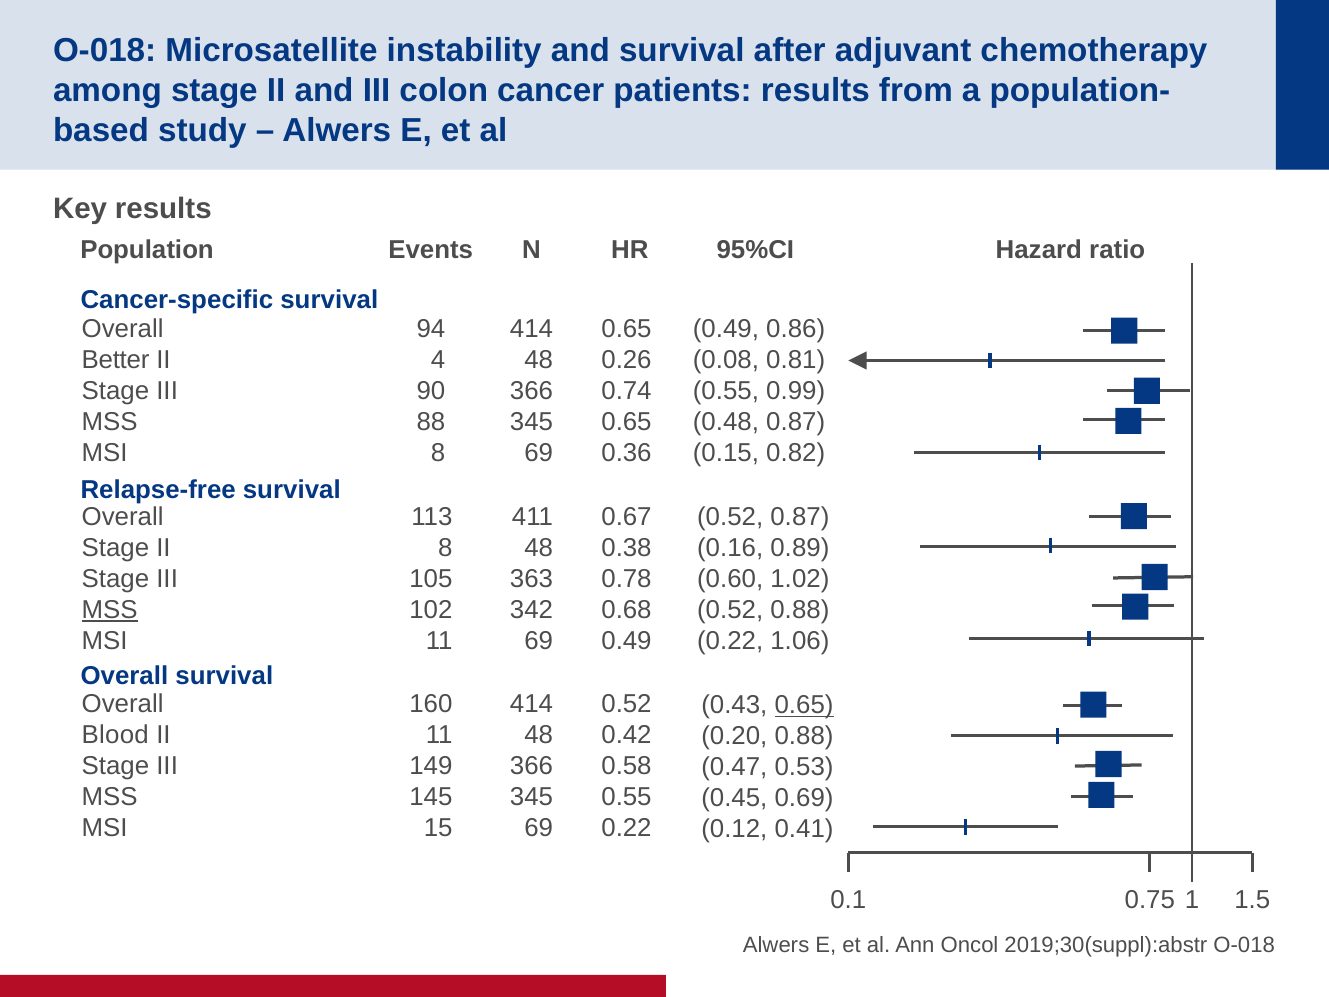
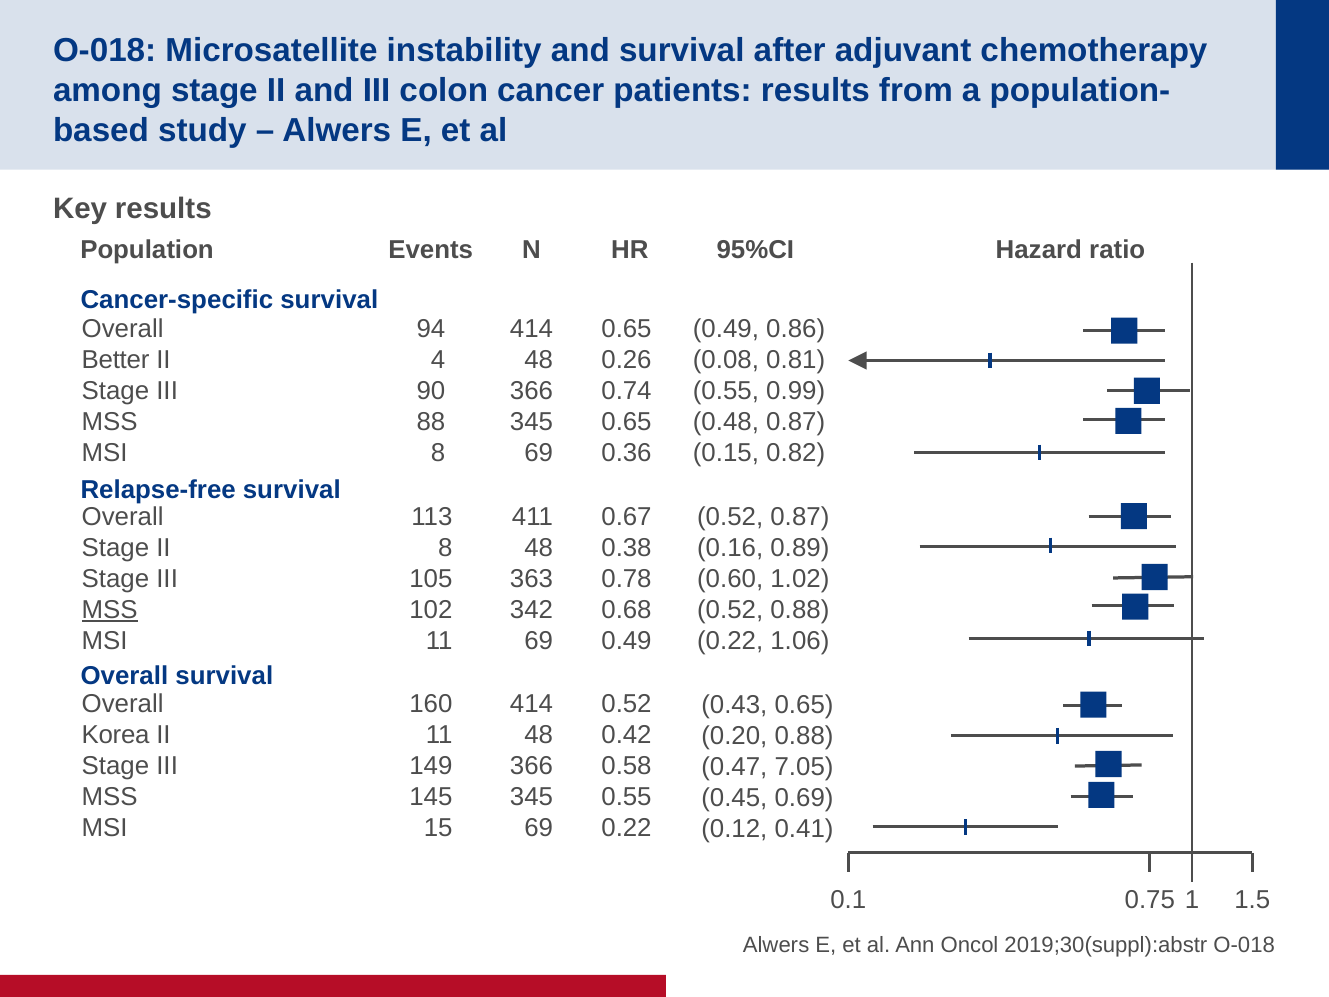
0.65 underline: present -> none (804, 705)
Blood: Blood -> Korea (116, 735)
0.53: 0.53 -> 7.05 (804, 767)
